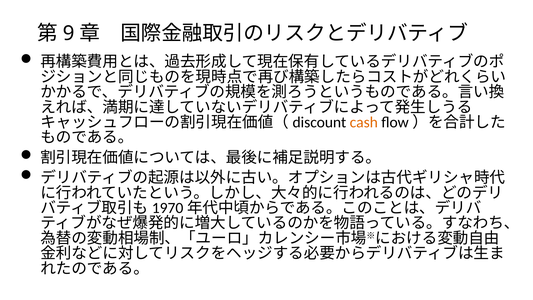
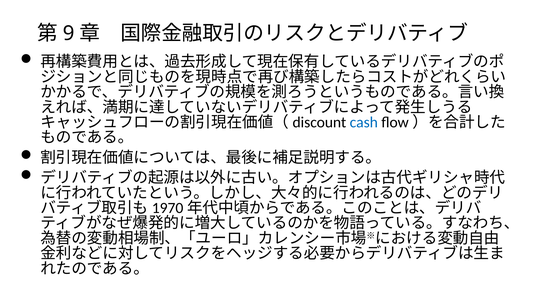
cash colour: orange -> blue (364, 122)
